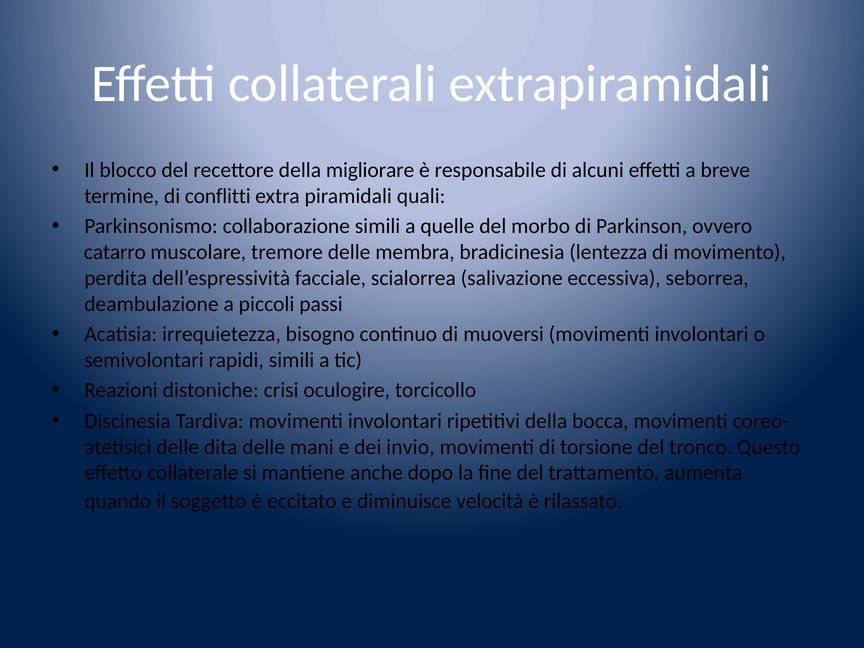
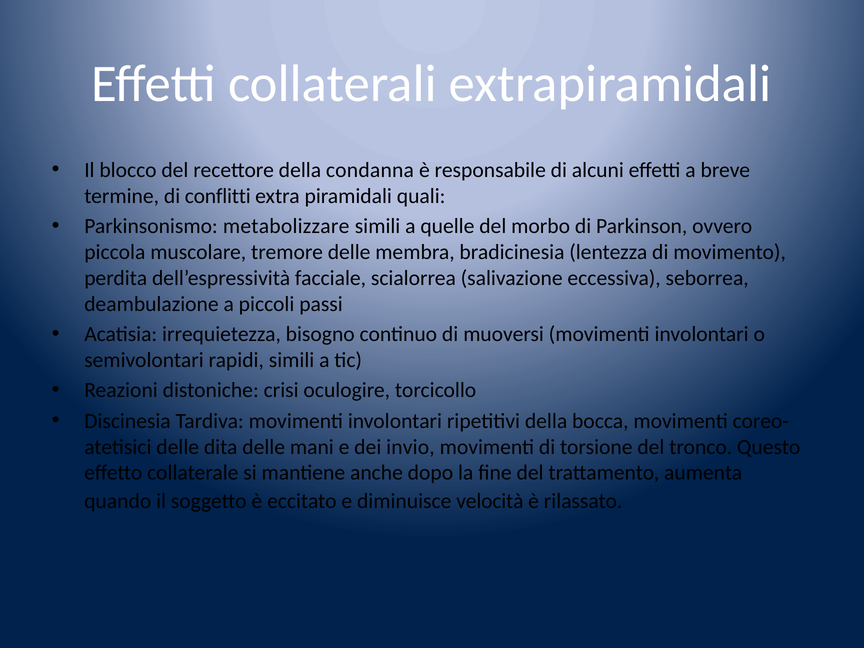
migliorare: migliorare -> condanna (370, 170)
collaborazione: collaborazione -> metabolizzare (286, 226)
catarro: catarro -> piccola (115, 252)
